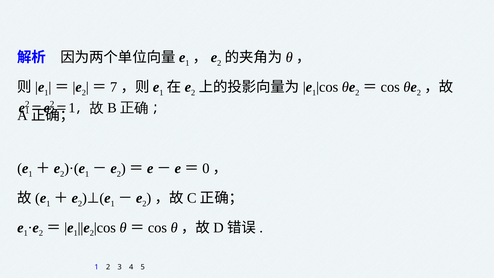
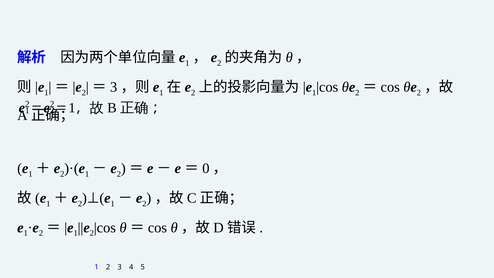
7: 7 -> 3 (114, 87)
